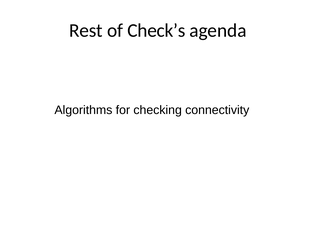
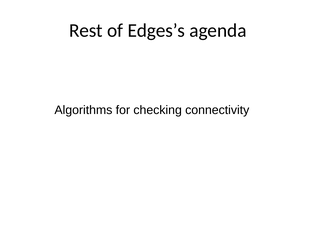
Check’s: Check’s -> Edges’s (156, 31)
